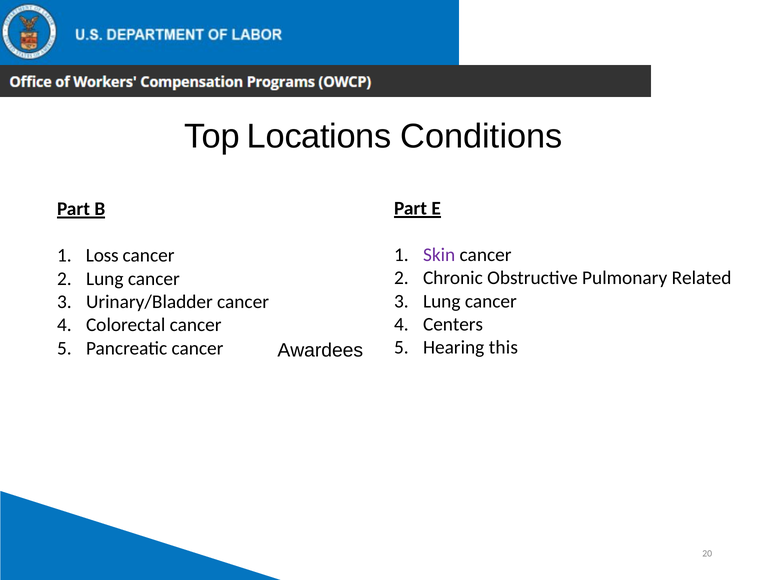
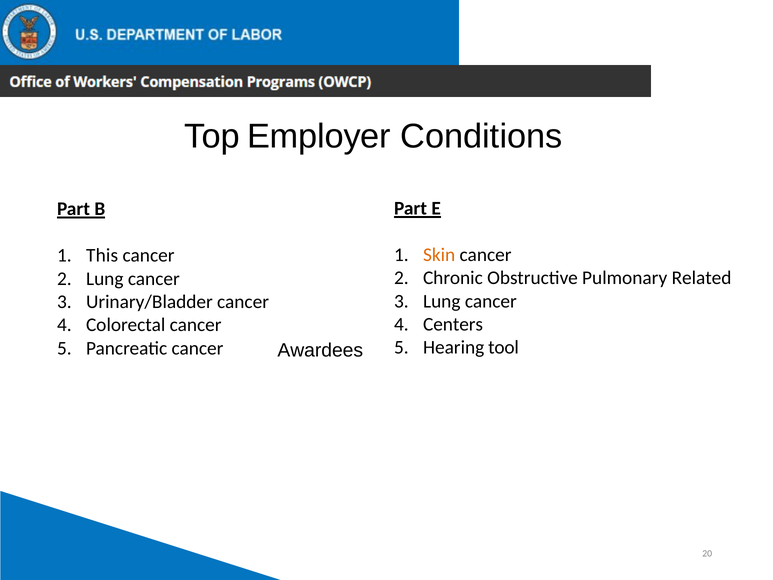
Locations: Locations -> Employer (319, 136)
Skin colour: purple -> orange (439, 255)
Loss: Loss -> This (102, 255)
this: this -> tool (504, 347)
